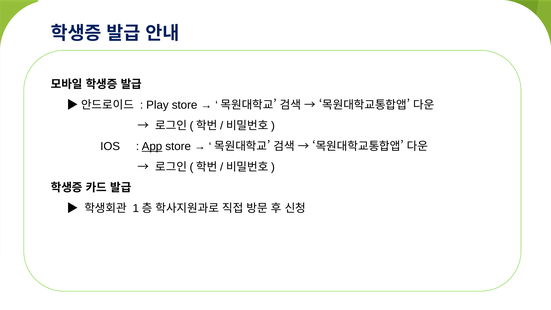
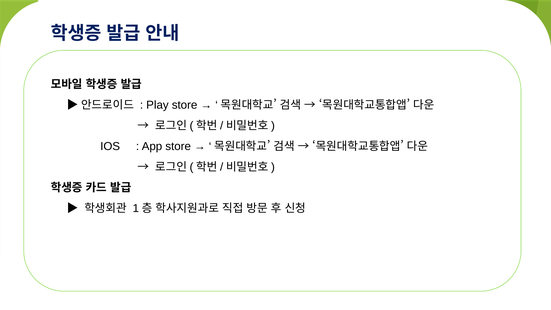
App underline: present -> none (152, 146)
